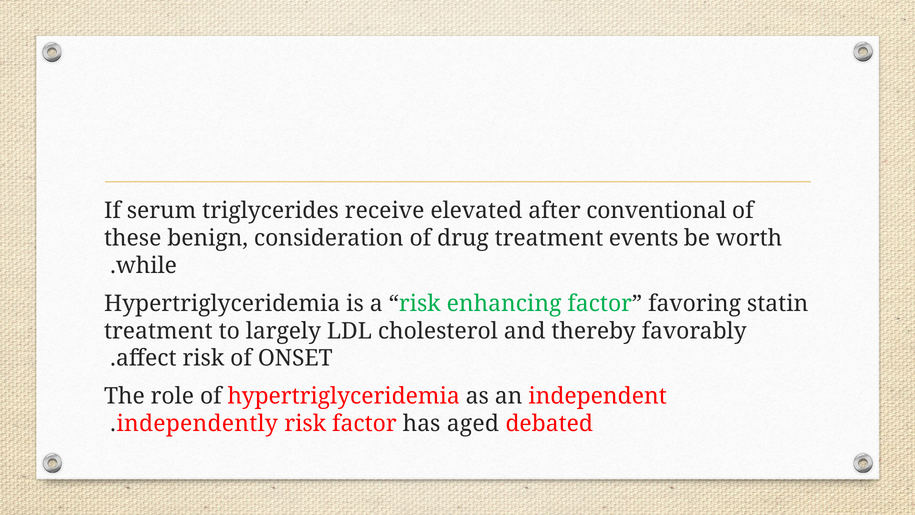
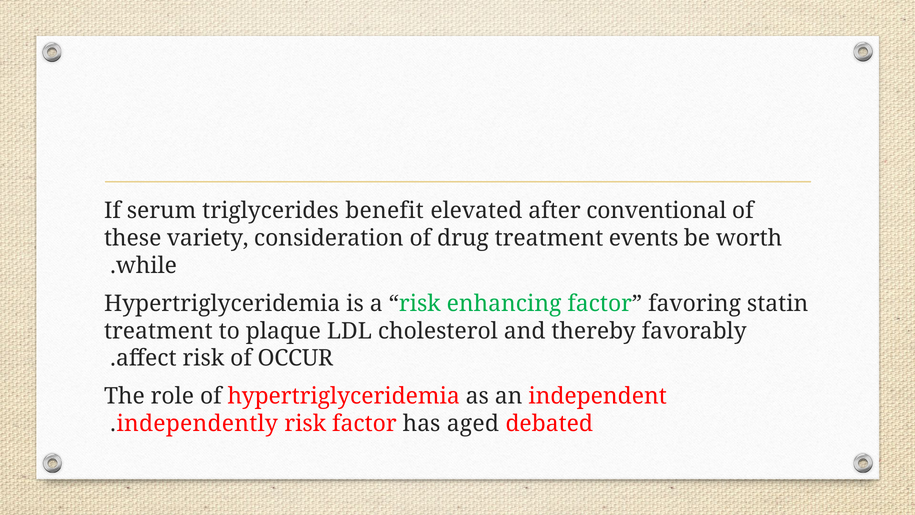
receive: receive -> benefit (385, 211)
benign: benign -> variety (208, 238)
largely: largely -> plaque (283, 331)
ONSET: ONSET -> OCCUR (295, 358)
